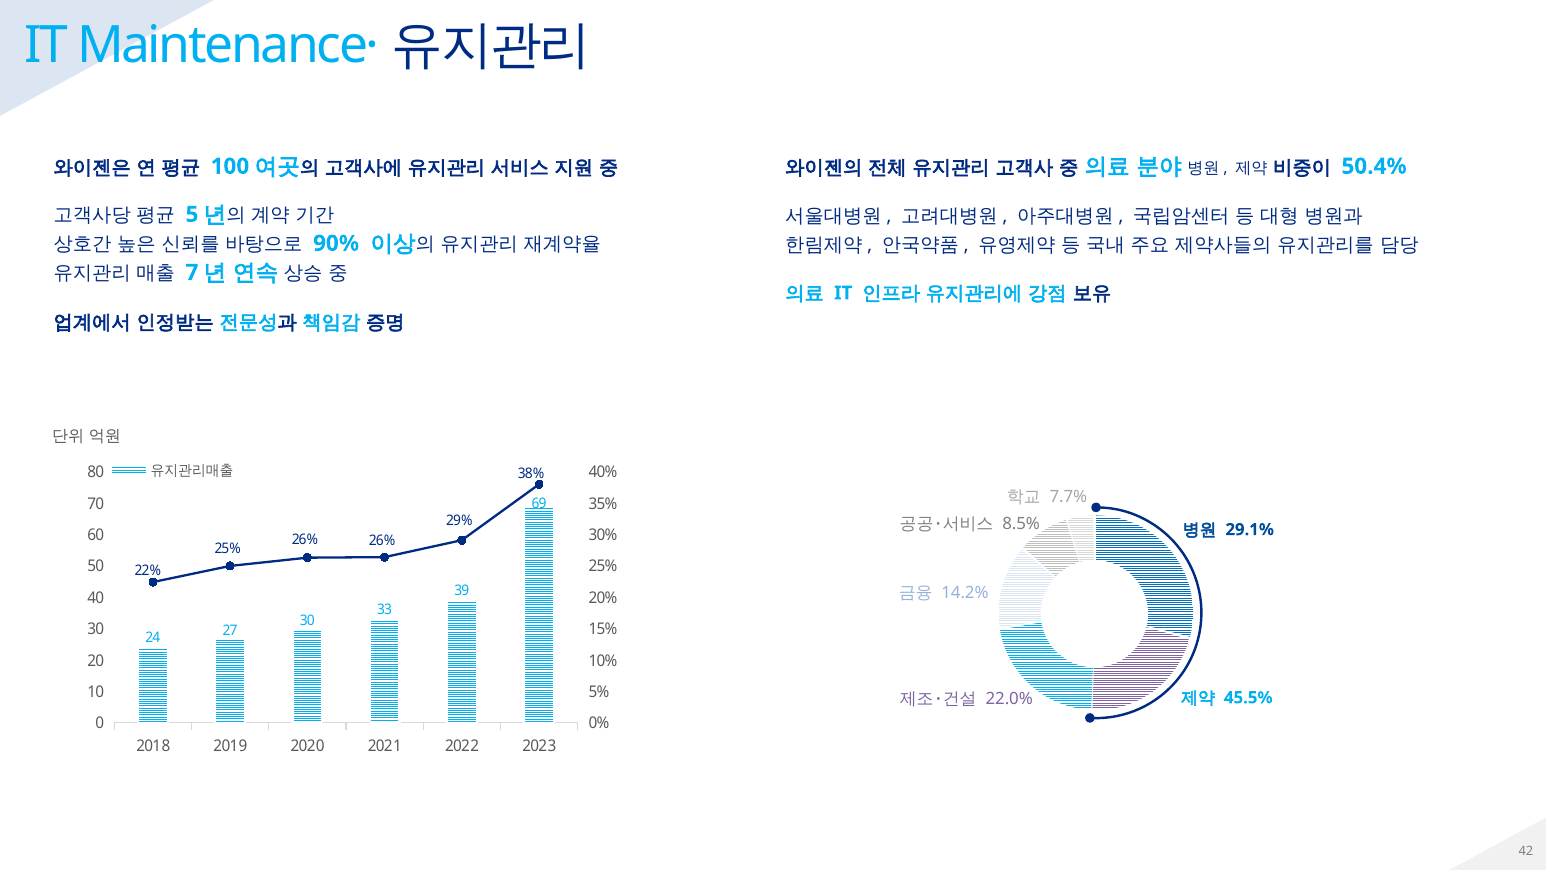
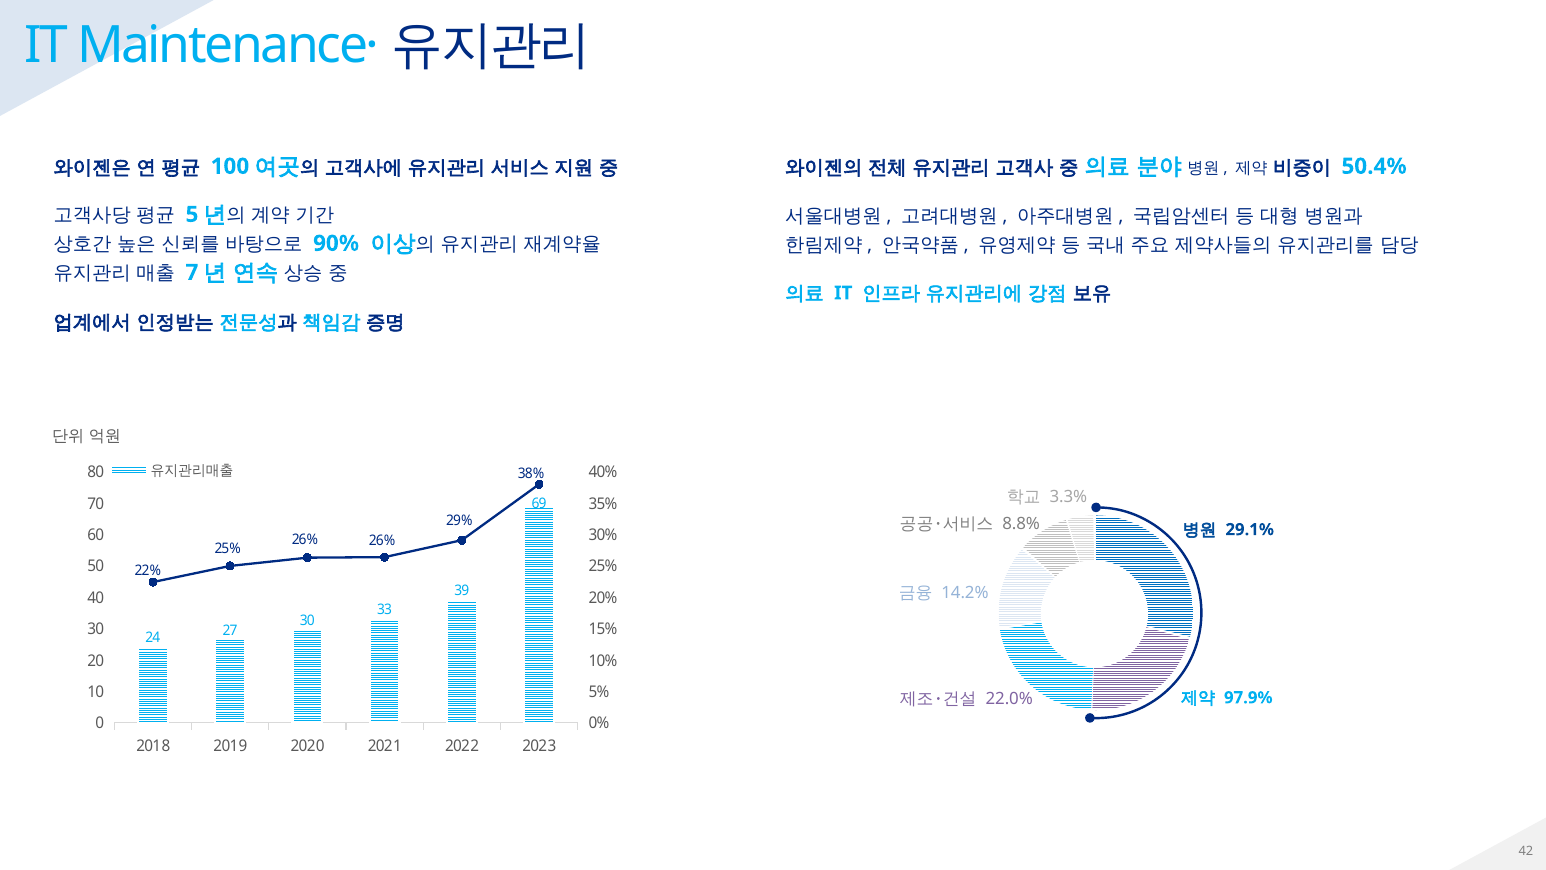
7.7%: 7.7% -> 3.3% (1068, 497)
8.5%: 8.5% -> 8.8% (1021, 524)
45.5%: 45.5% -> 97.9% (1248, 697)
